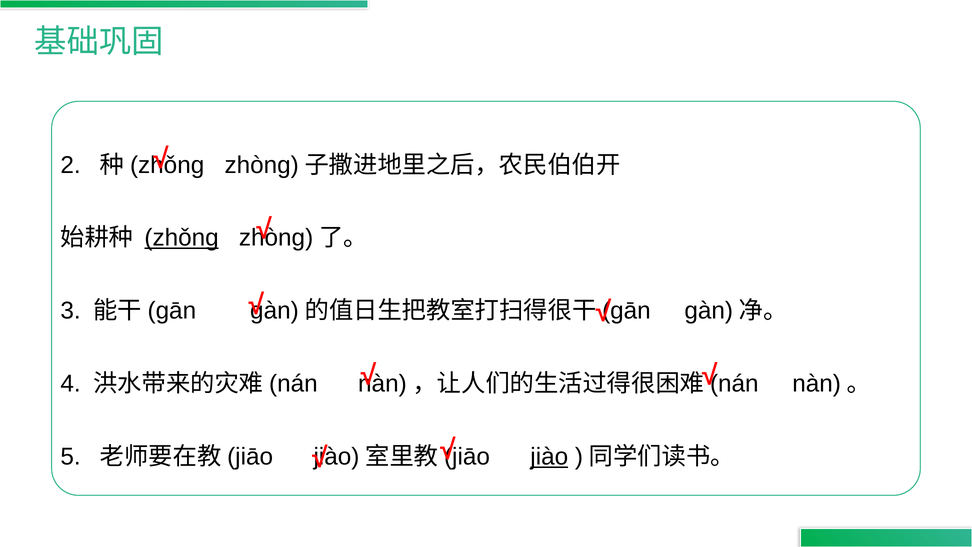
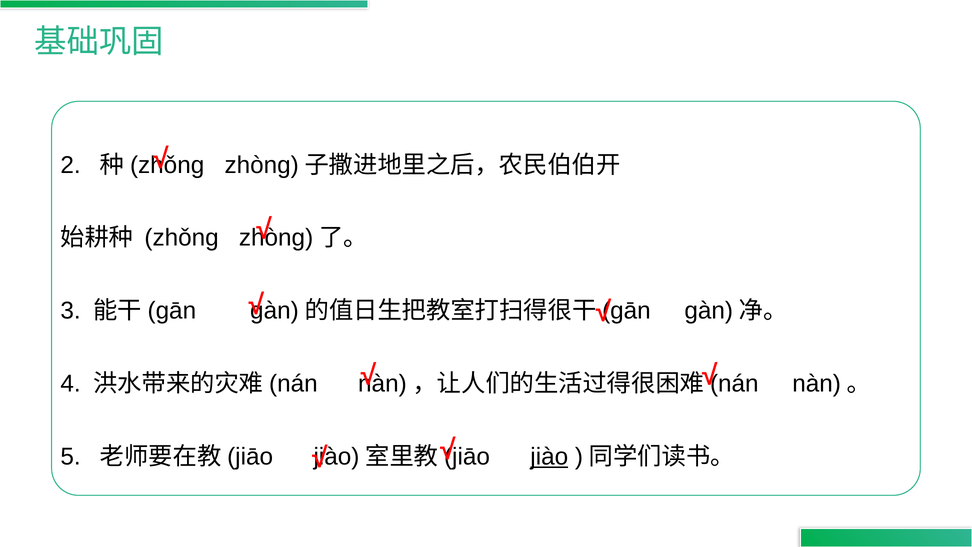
zhǒnɡ underline: present -> none (182, 238)
